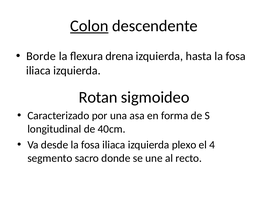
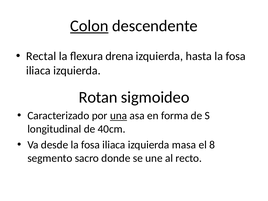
Borde: Borde -> Rectal (41, 56)
una underline: none -> present (119, 116)
plexo: plexo -> masa (184, 145)
4: 4 -> 8 (212, 145)
